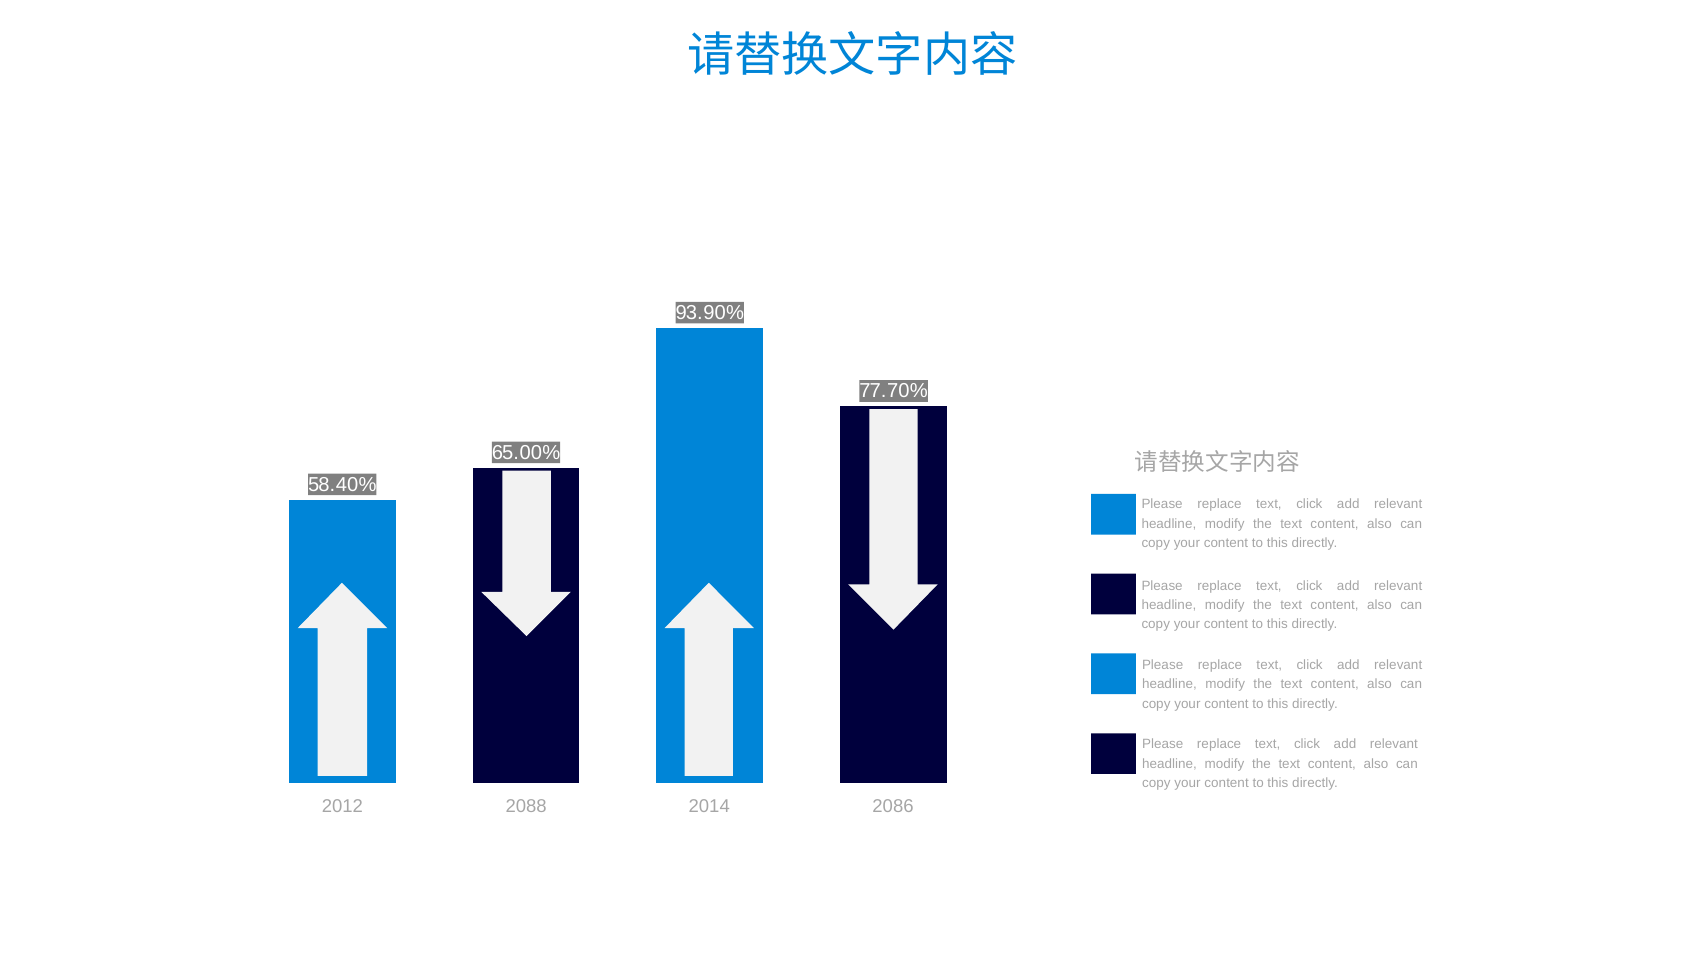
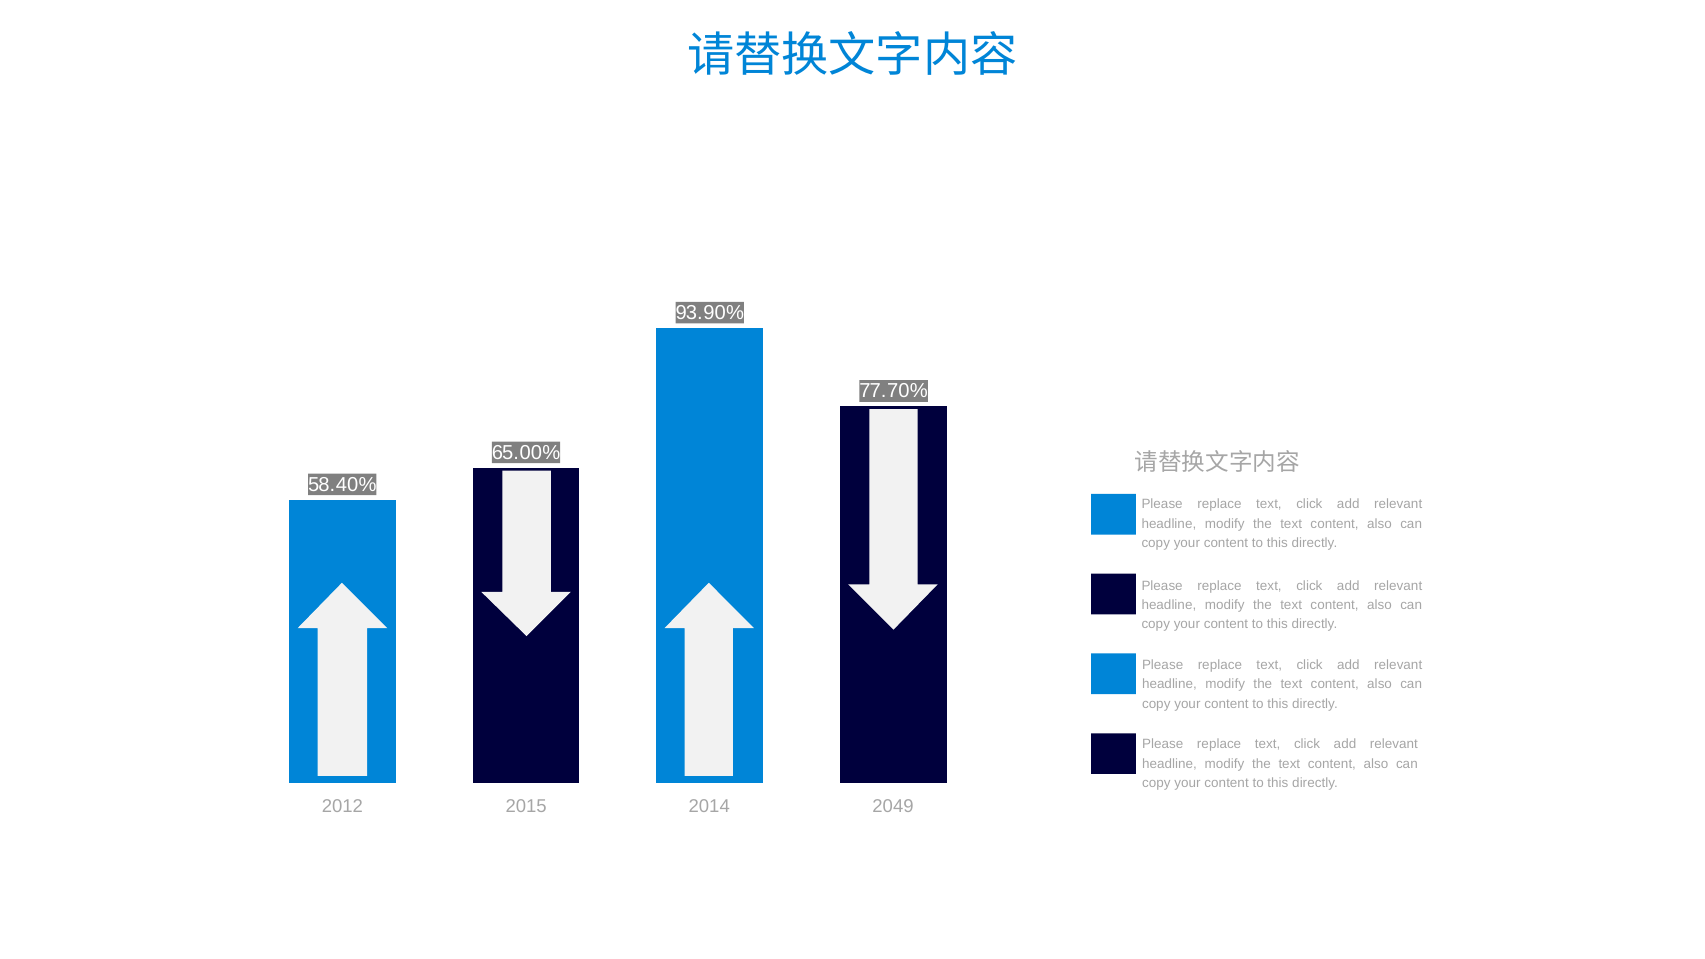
2088: 2088 -> 2015 (526, 807)
2086: 2086 -> 2049 (893, 807)
